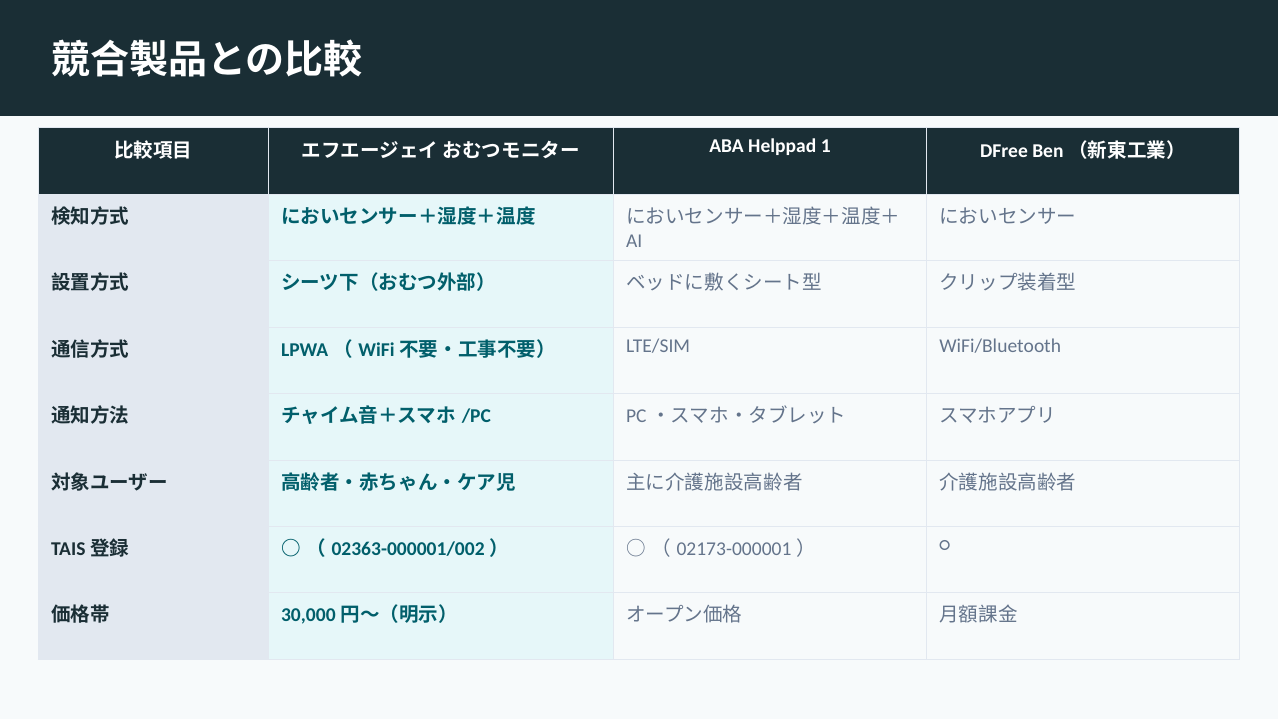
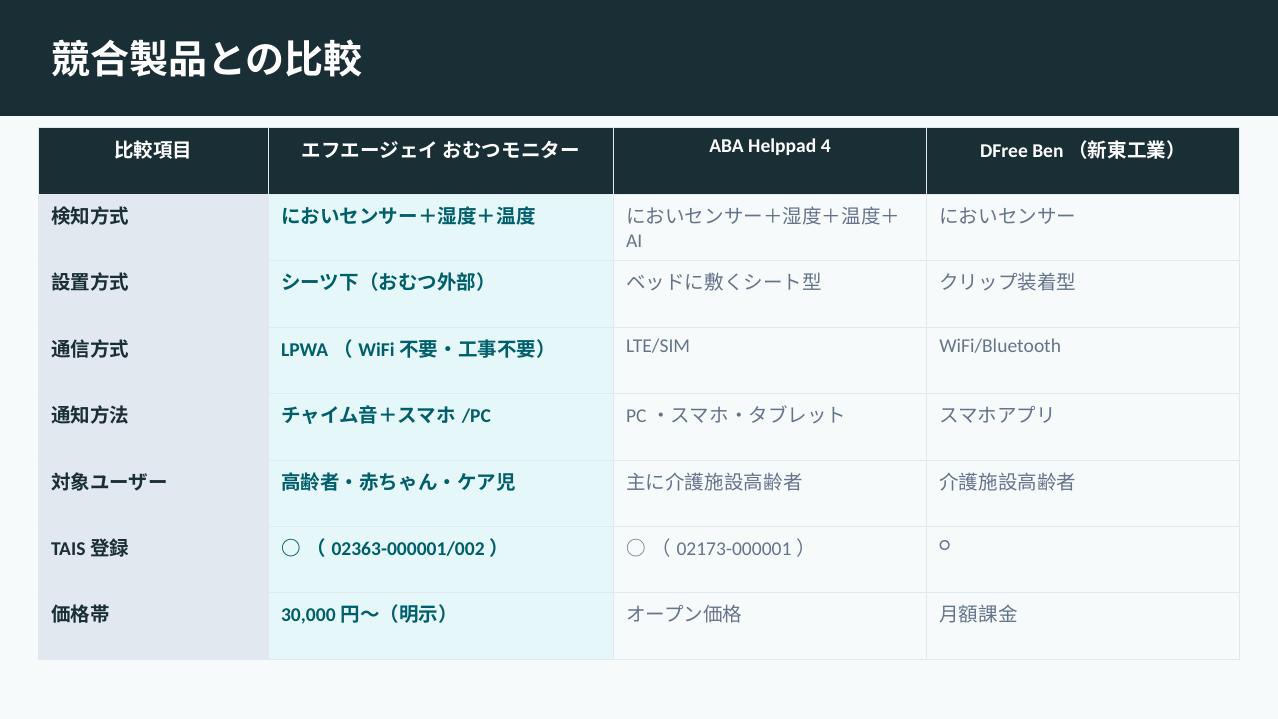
1: 1 -> 4 (826, 147)
